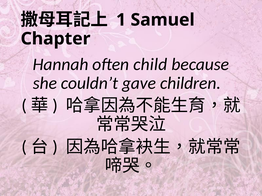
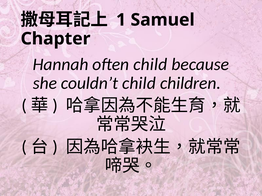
couldn’t gave: gave -> child (139, 83)
